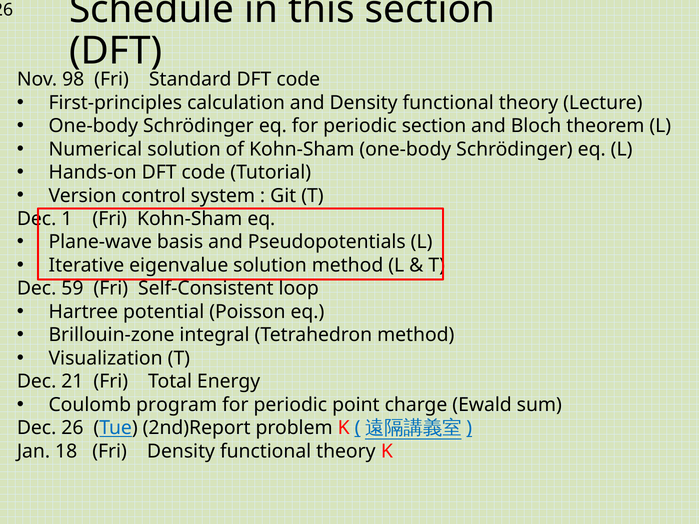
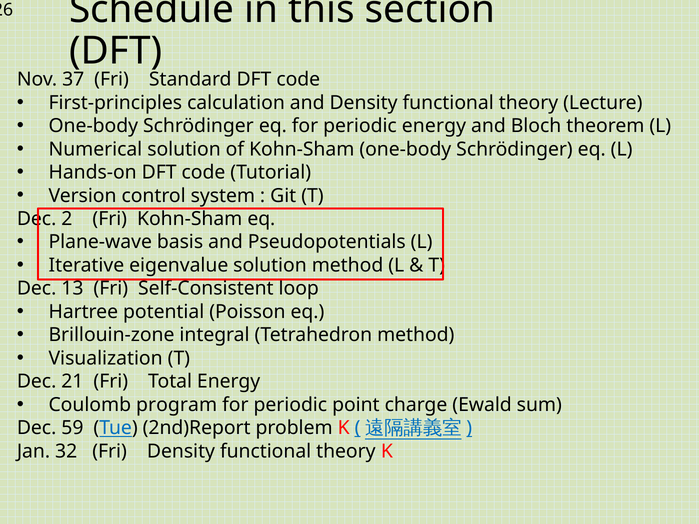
98: 98 -> 37 (73, 80)
periodic section: section -> energy (434, 126)
Dec 1: 1 -> 2 (67, 219)
59: 59 -> 13 (72, 289)
26: 26 -> 59 (72, 428)
18: 18 -> 32 (66, 451)
